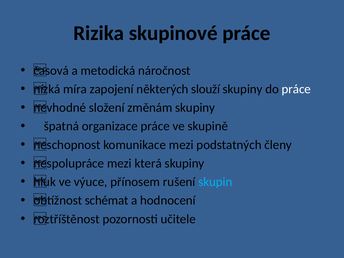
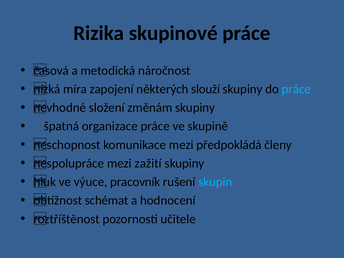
práce colour: white -> light blue (296, 89)
podstatných: podstatných -> předpokládá (229, 145)
která: která -> zažití (148, 163)
přínosem: přínosem -> pracovník (135, 182)
